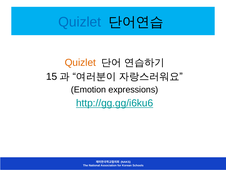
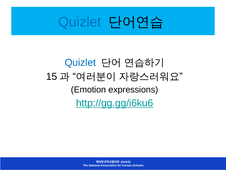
Quizlet colour: orange -> blue (80, 62)
